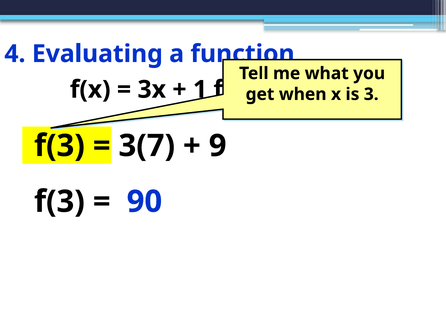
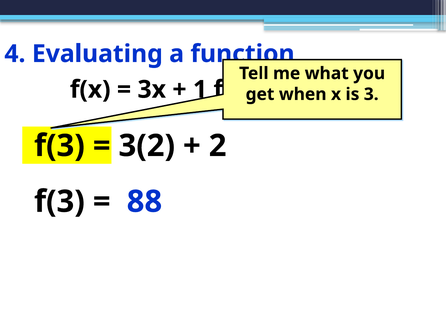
3(7: 3(7 -> 3(2 (147, 146)
9: 9 -> 2 (218, 146)
90: 90 -> 88 (144, 201)
